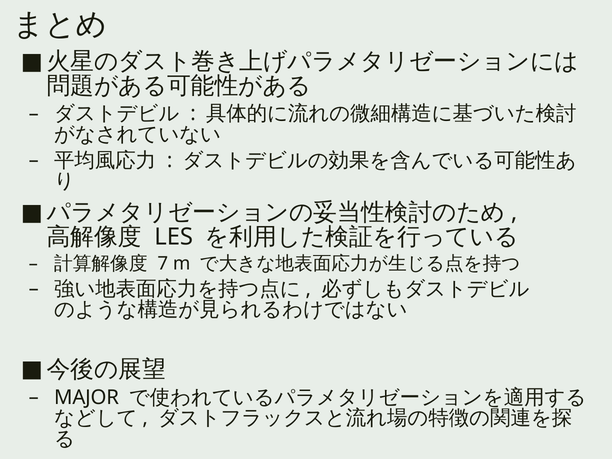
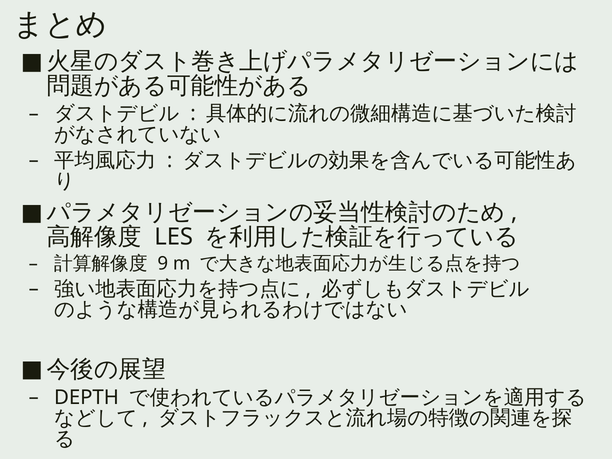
7: 7 -> 9 (163, 264)
MAJOR: MAJOR -> DEPTH (86, 397)
